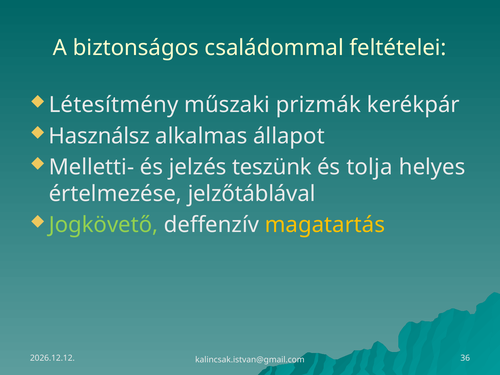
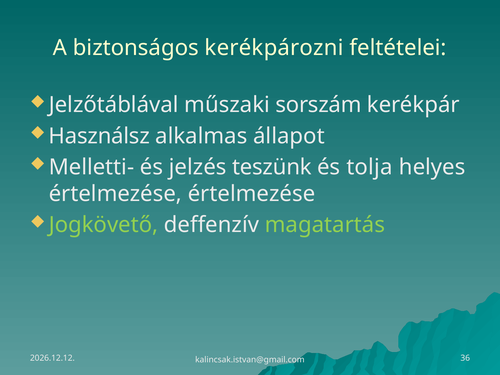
családommal: családommal -> kerékpározni (274, 48)
Létesítmény: Létesítmény -> Jelzőtáblával (114, 105)
prizmák: prizmák -> sorszám (319, 105)
értelmezése jelzőtáblával: jelzőtáblával -> értelmezése (251, 194)
magatartás colour: yellow -> light green (325, 225)
